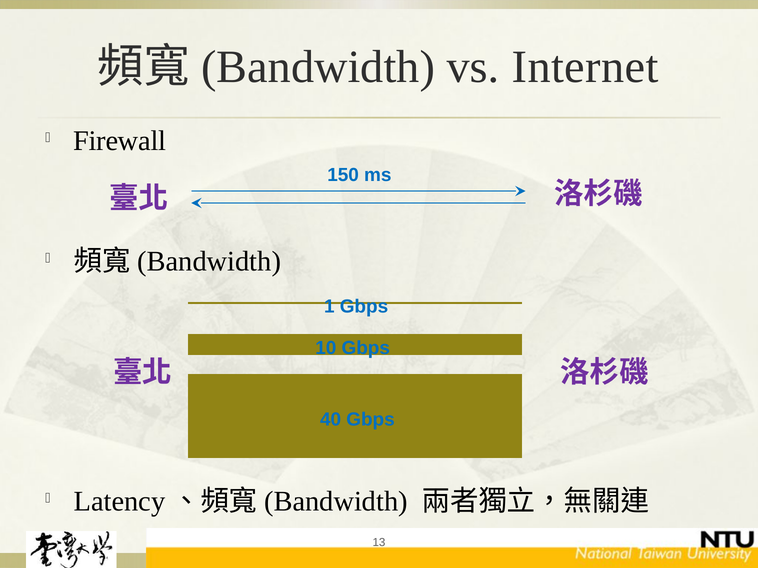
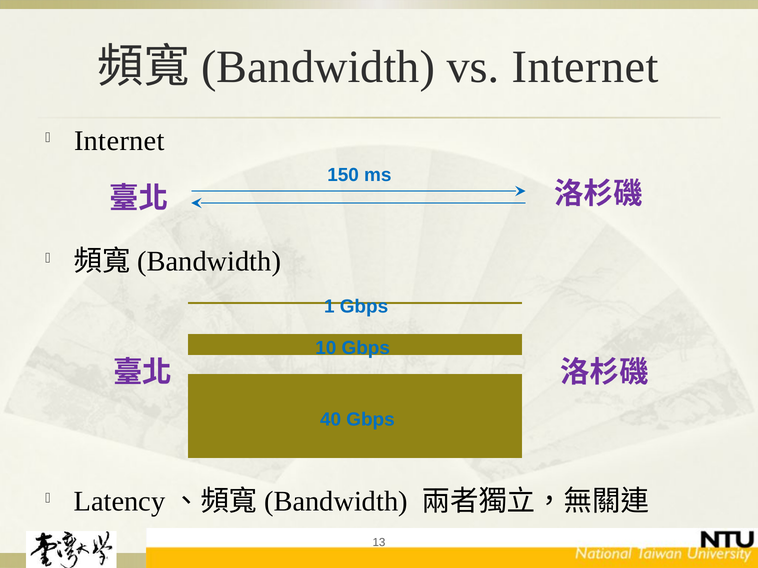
Firewall: Firewall -> Internet (119, 141)
